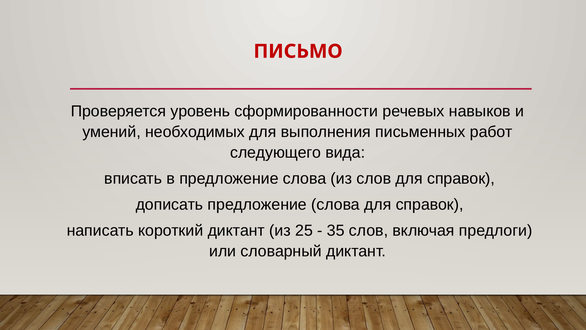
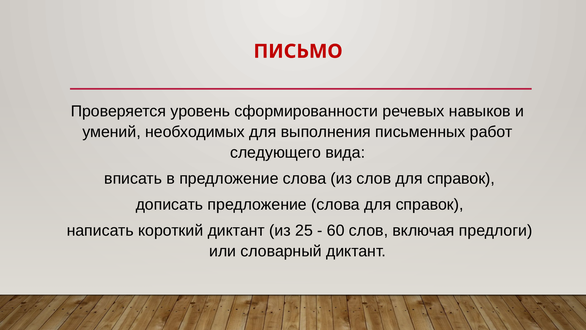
35: 35 -> 60 (336, 230)
